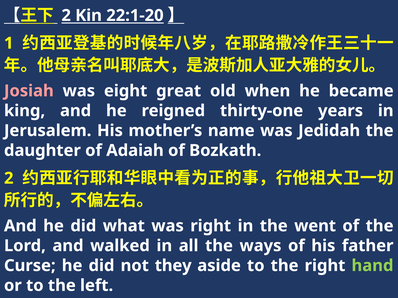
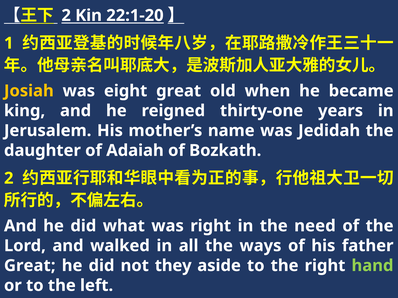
Josiah colour: pink -> yellow (29, 91)
went: went -> need (315, 226)
Curse: Curse -> Great (30, 266)
